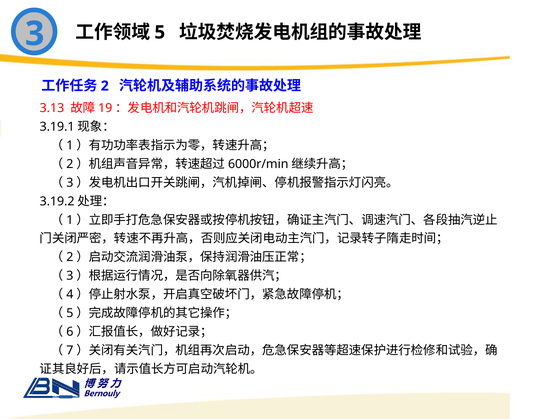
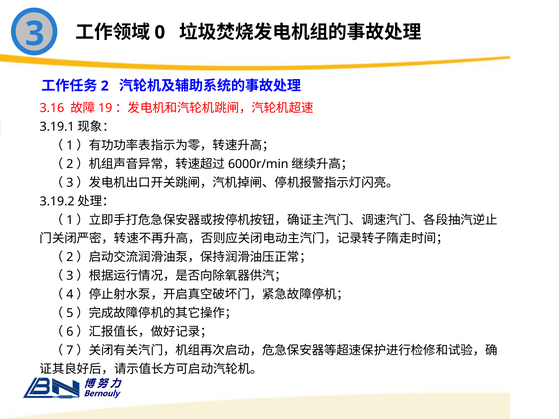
5: 5 -> 0 (160, 32)
3.13: 3.13 -> 3.16 (52, 108)
